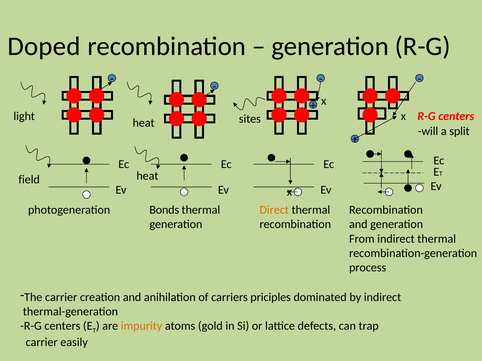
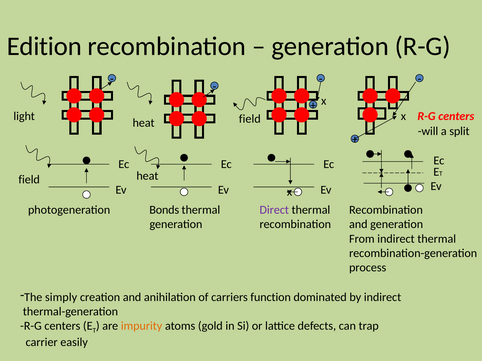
Doped: Doped -> Edition (44, 46)
heat sites: sites -> field (250, 119)
Direct colour: orange -> purple (274, 210)
The carrier: carrier -> simply (61, 297)
priciples: priciples -> function (271, 297)
